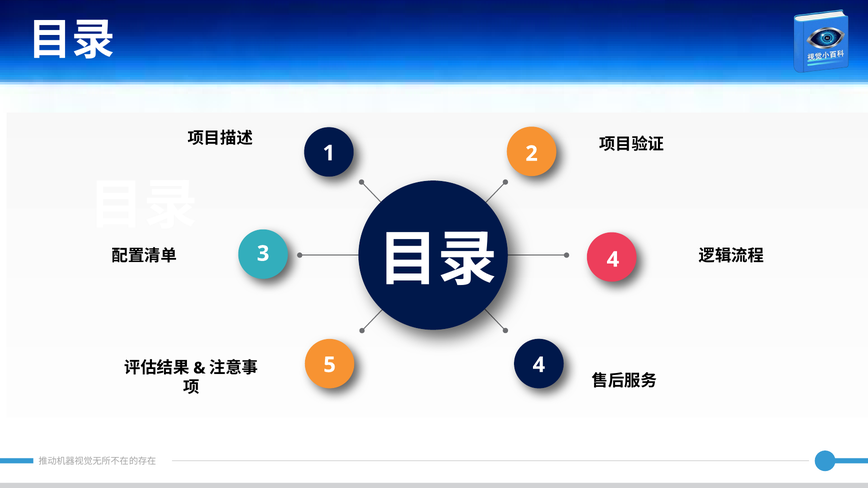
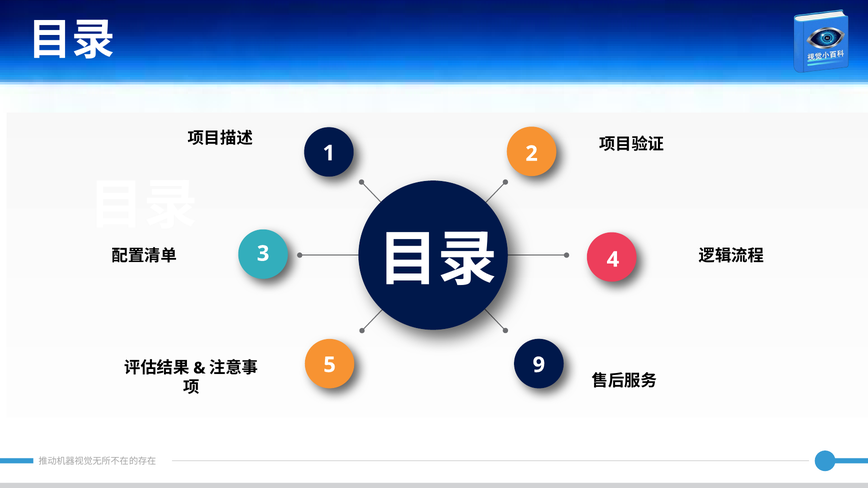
5 4: 4 -> 9 (539, 365)
